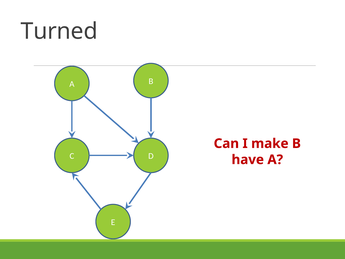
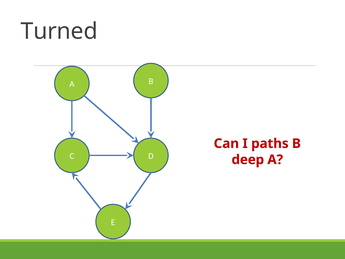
make: make -> paths (270, 143)
have: have -> deep (248, 160)
